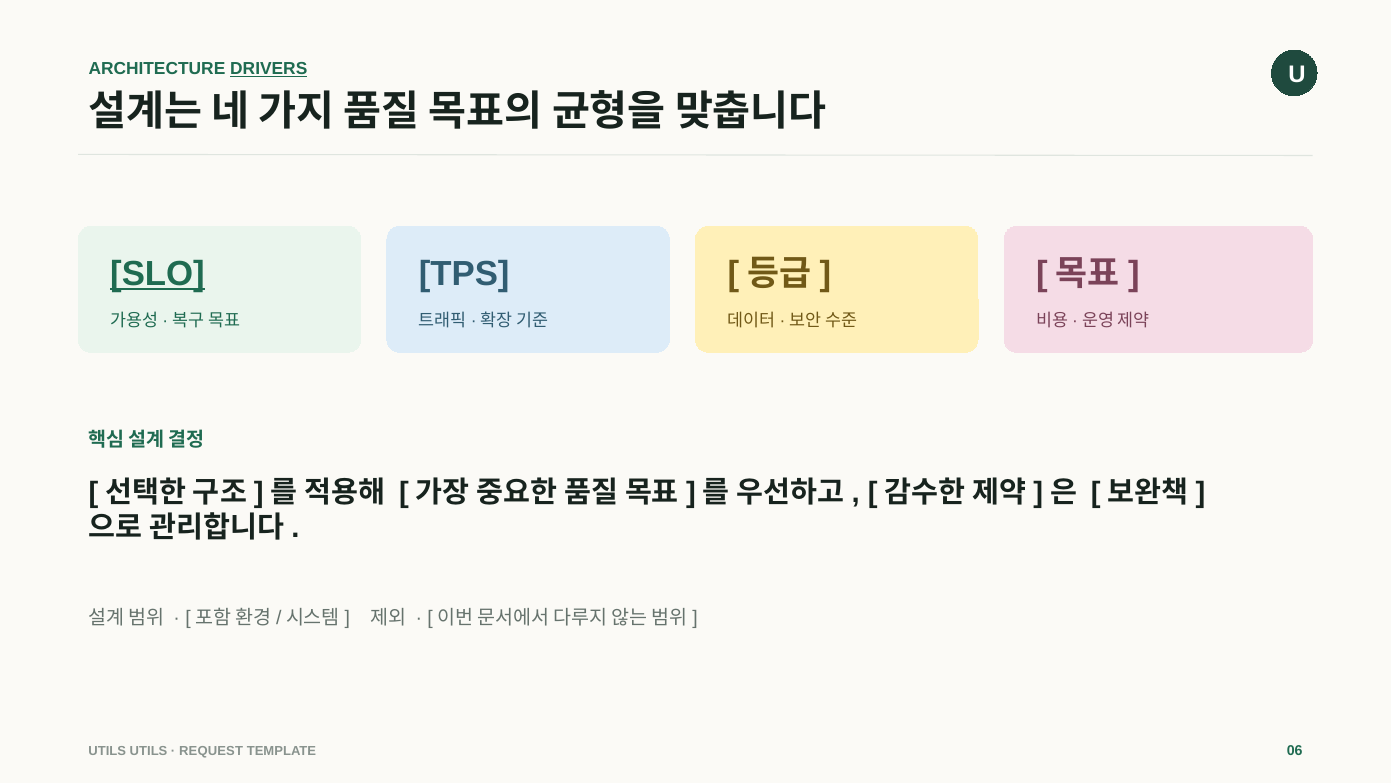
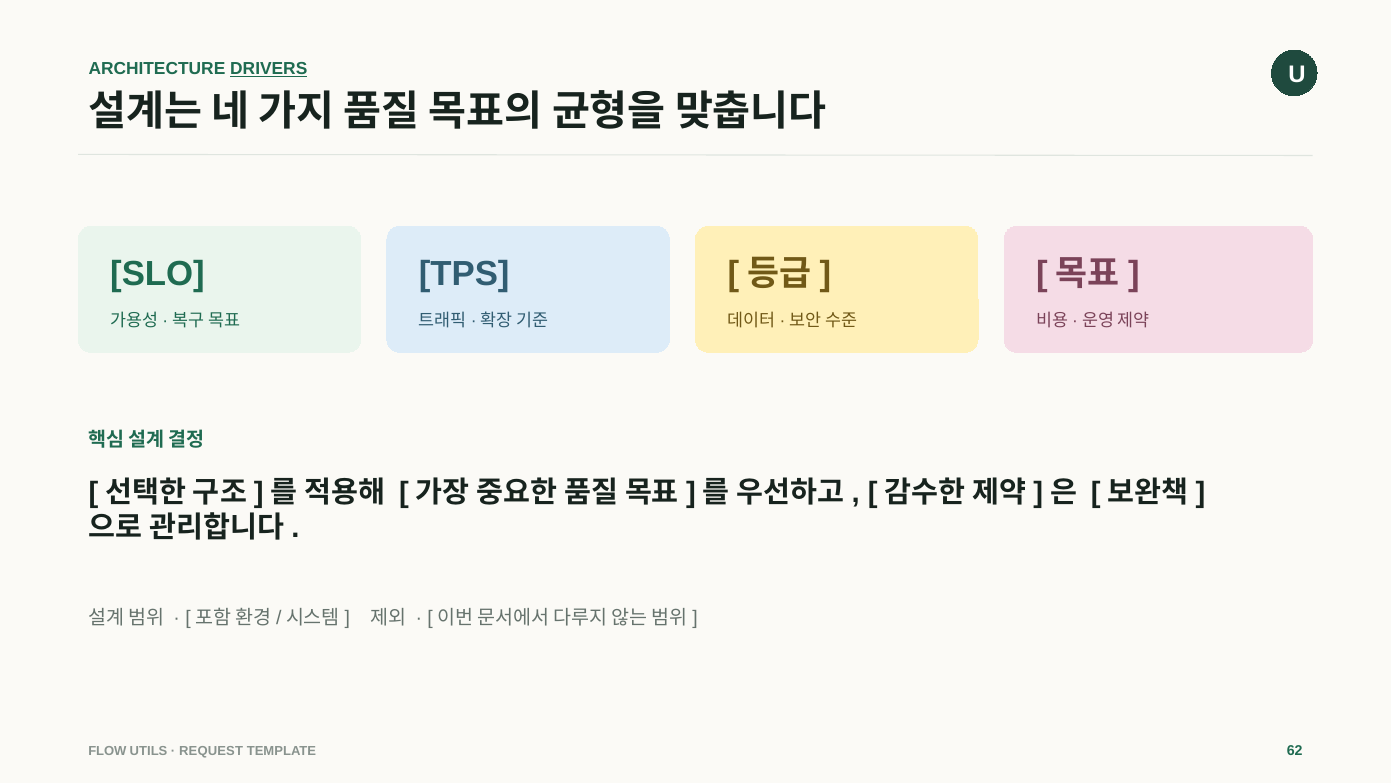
SLO underline: present -> none (158, 274)
UTILS: UTILS -> FLOW (107, 751)
06: 06 -> 62 (1295, 751)
